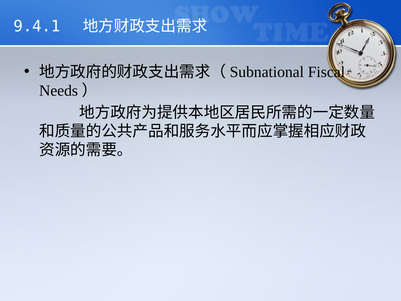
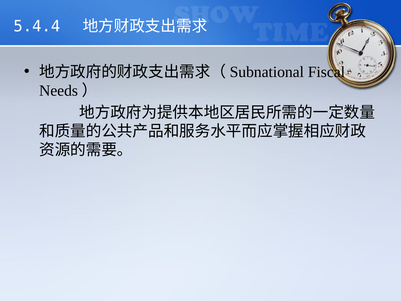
9.4.1: 9.4.1 -> 5.4.4 (37, 26)
